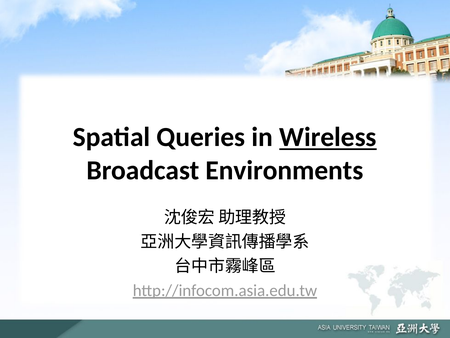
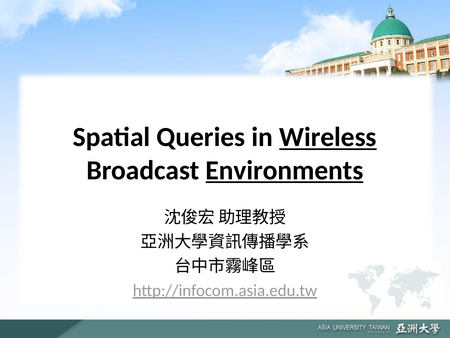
Environments underline: none -> present (284, 170)
